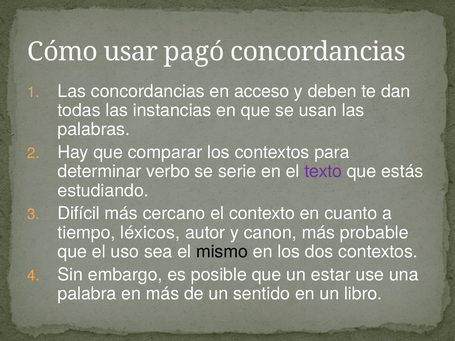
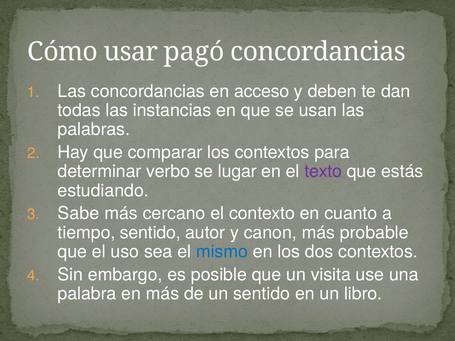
serie: serie -> lugar (237, 172)
Difícil: Difícil -> Sabe (78, 214)
tiempo léxicos: léxicos -> sentido (150, 233)
mismo colour: black -> blue (222, 252)
estar: estar -> visita (331, 275)
